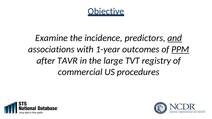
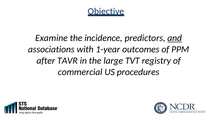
PPM underline: present -> none (180, 49)
